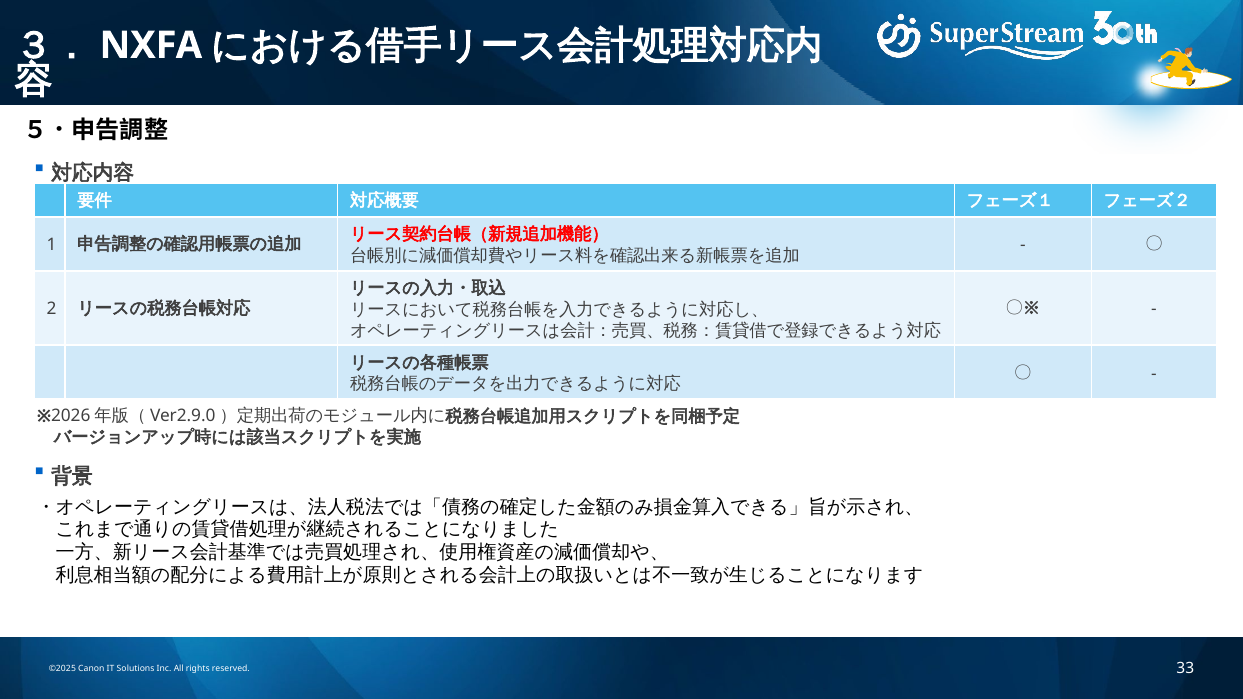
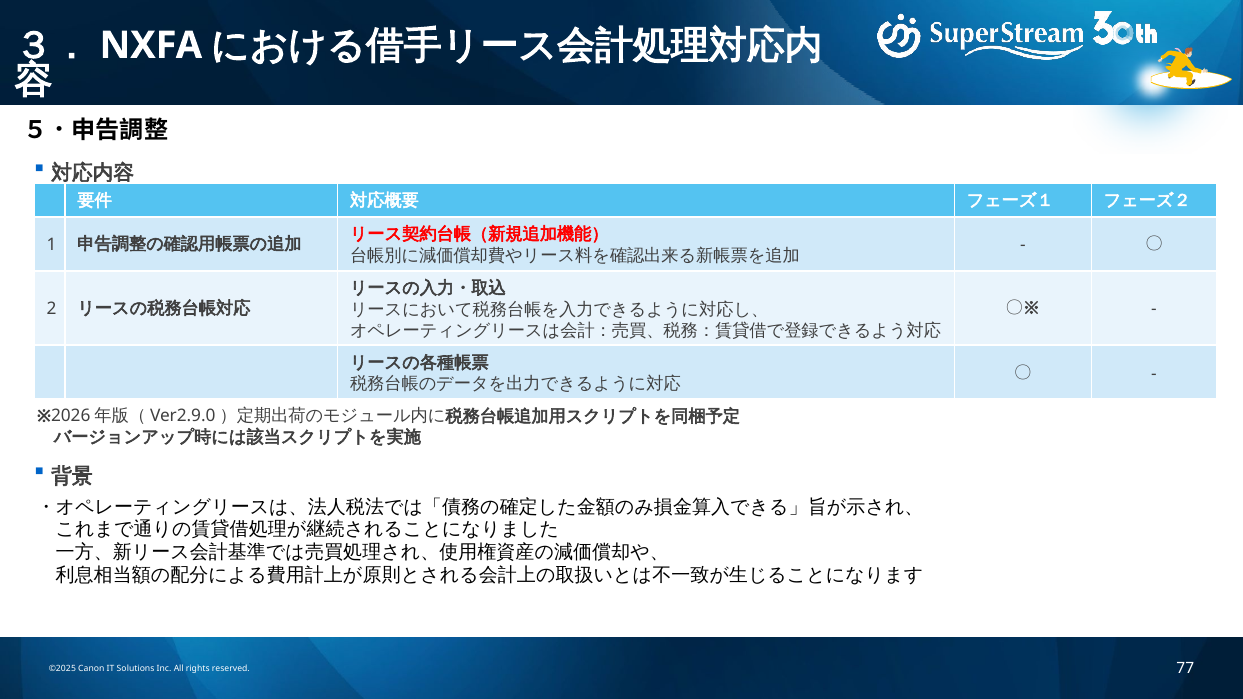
33: 33 -> 77 (1185, 668)
